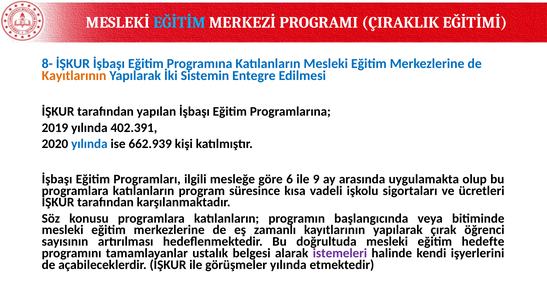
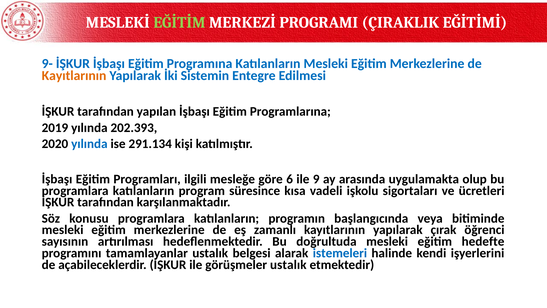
EĞİTİM colour: light blue -> light green (180, 22)
8-: 8- -> 9- (47, 64)
402.391: 402.391 -> 202.393 (134, 128)
662.939: 662.939 -> 291.134 (150, 144)
istemeleri colour: purple -> blue (340, 253)
görüşmeler yılında: yılında -> ustalık (288, 264)
